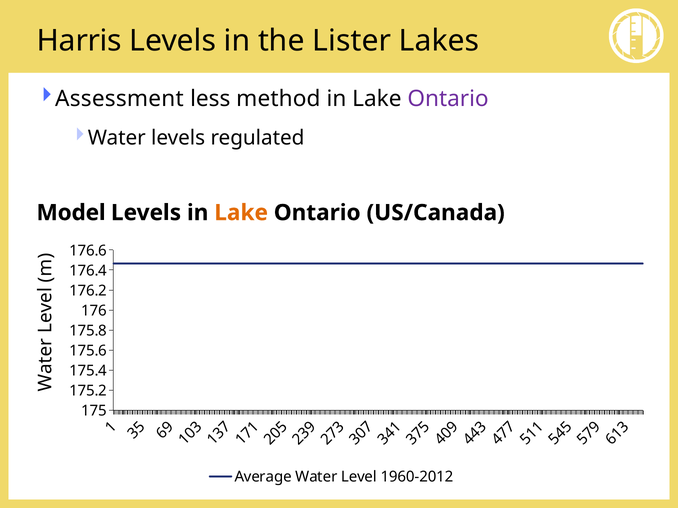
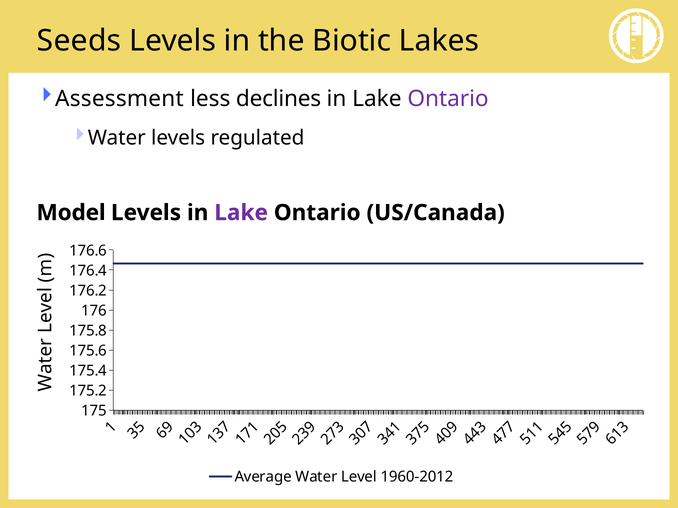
Harris: Harris -> Seeds (79, 41)
Lister: Lister -> Biotic (352, 41)
method: method -> declines (279, 99)
Lake colour: orange -> purple (241, 213)
